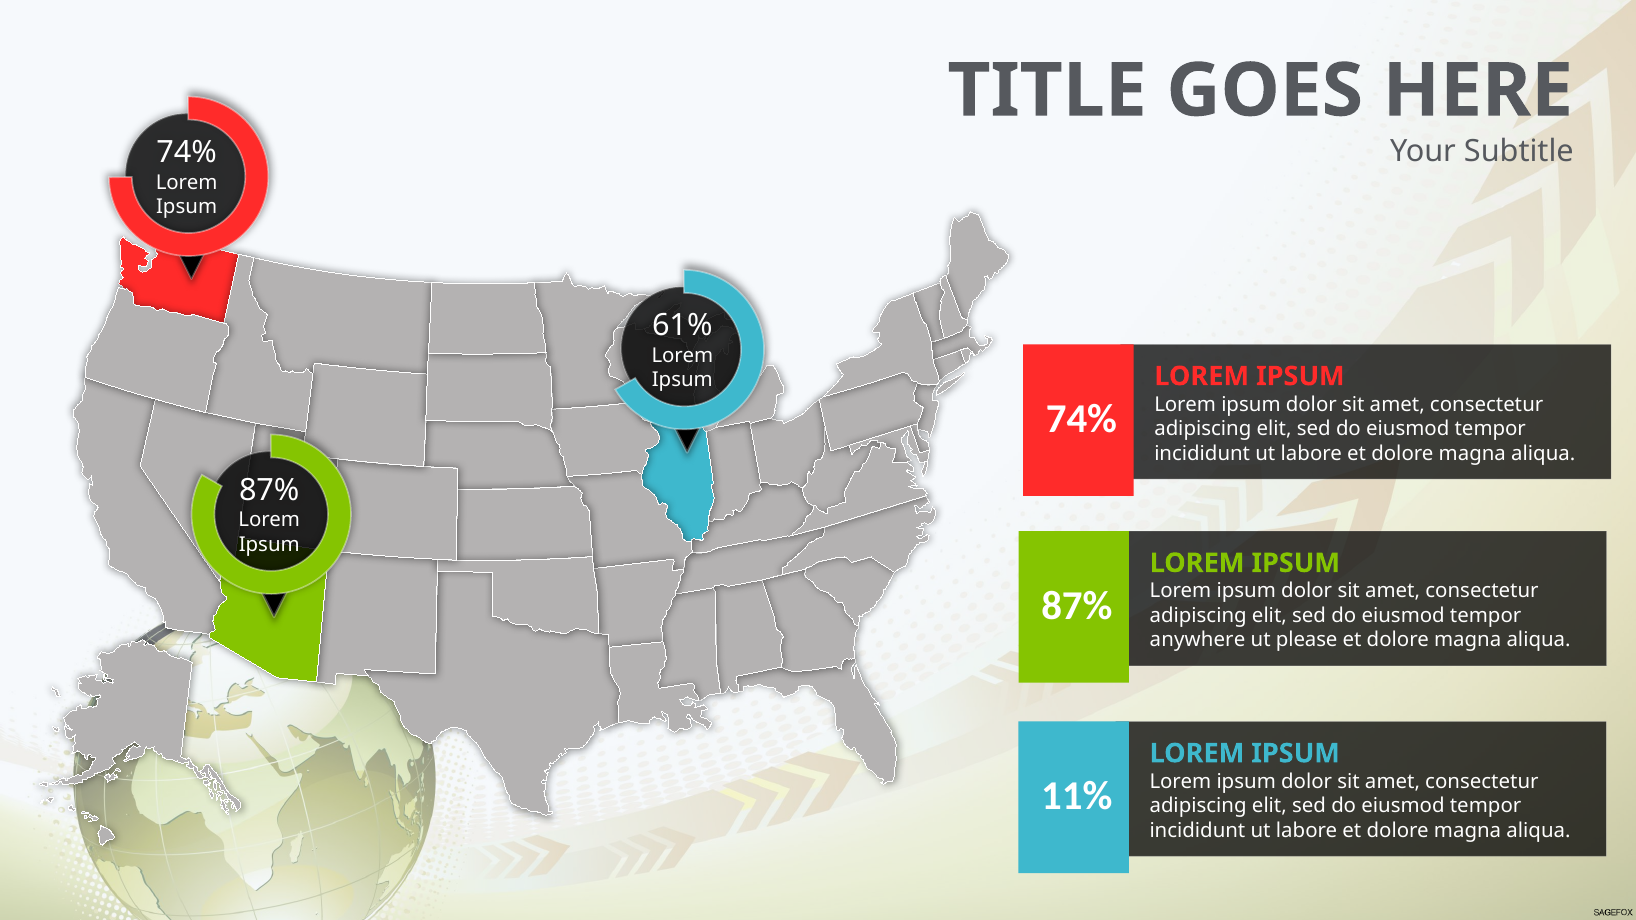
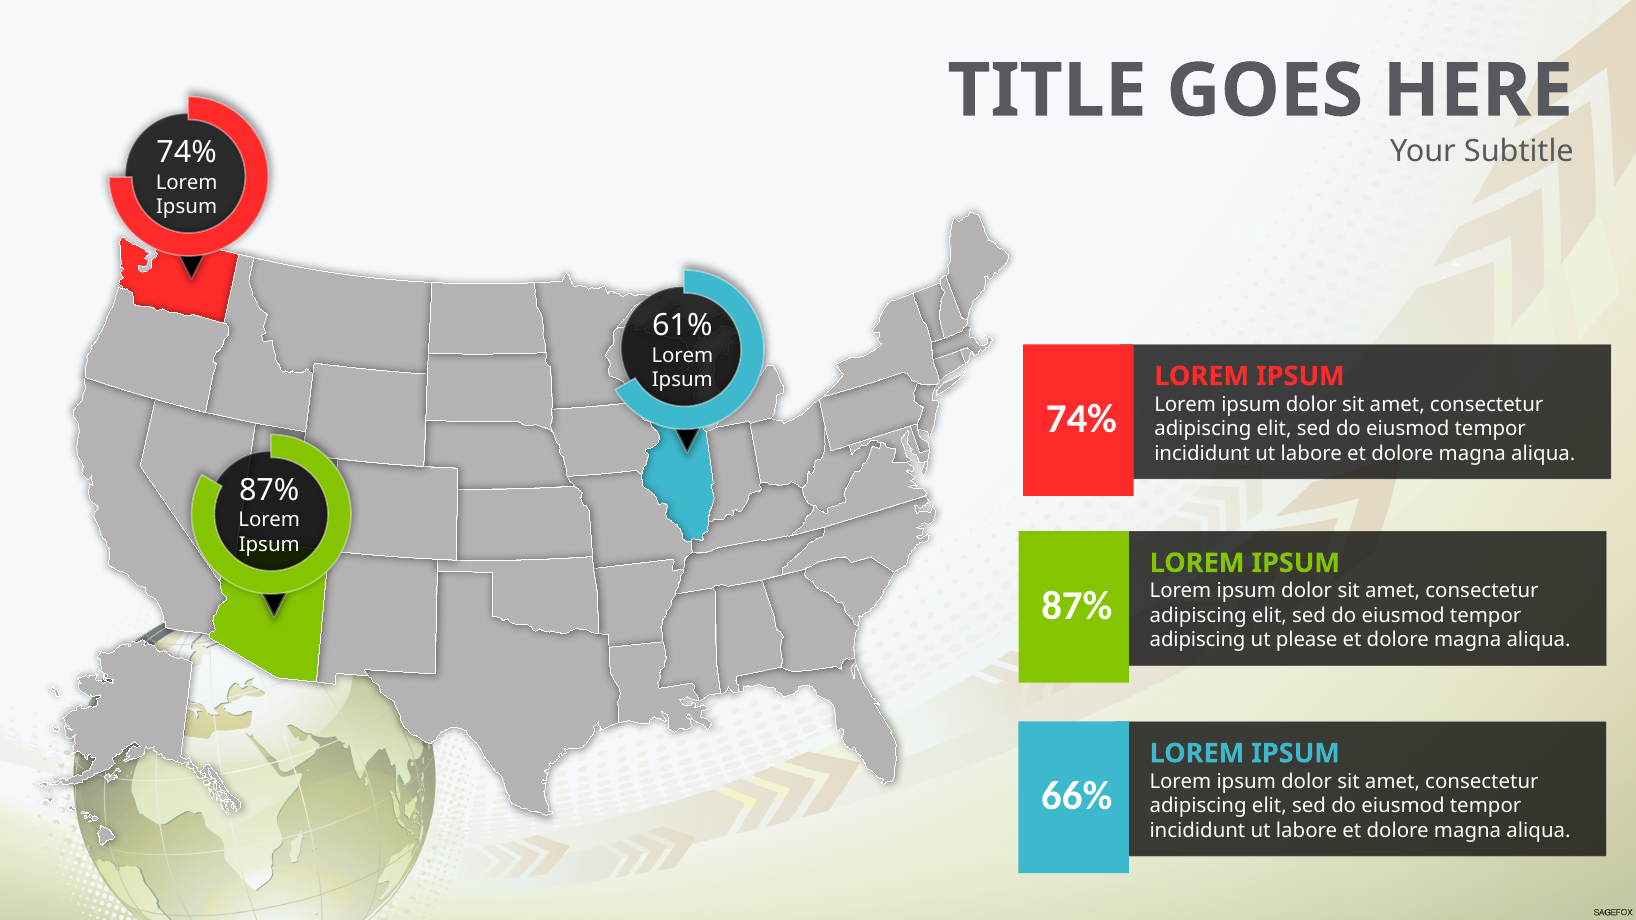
anywhere: anywhere -> adipiscing (1198, 640)
11%: 11% -> 66% (1077, 796)
